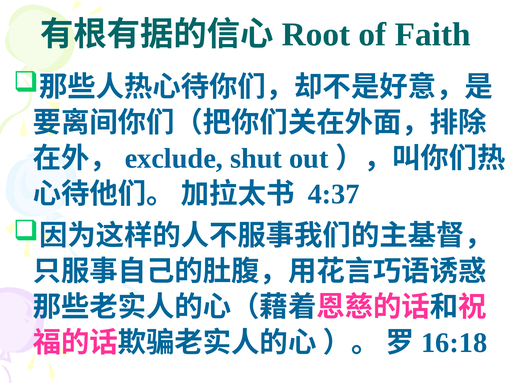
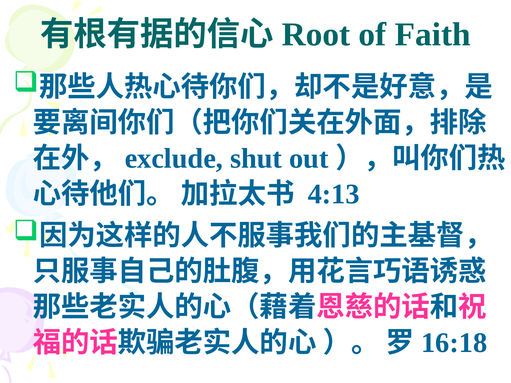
4:37: 4:37 -> 4:13 (334, 194)
